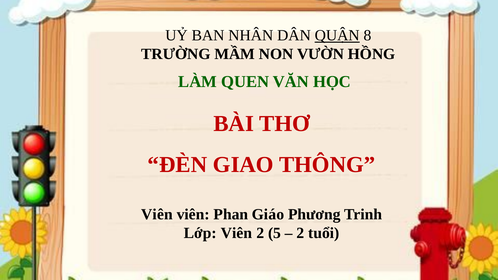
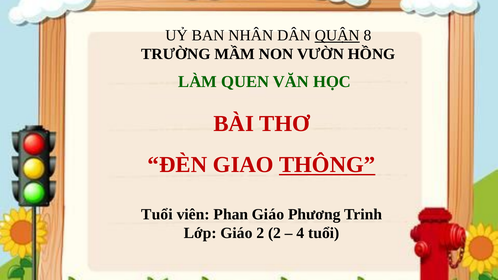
THÔNG underline: none -> present (327, 165)
Viên: Viên -> Tuổi (157, 215)
Lớp Viên: Viên -> Giáo (237, 233)
2 5: 5 -> 2 (275, 233)
2: 2 -> 4 (301, 233)
